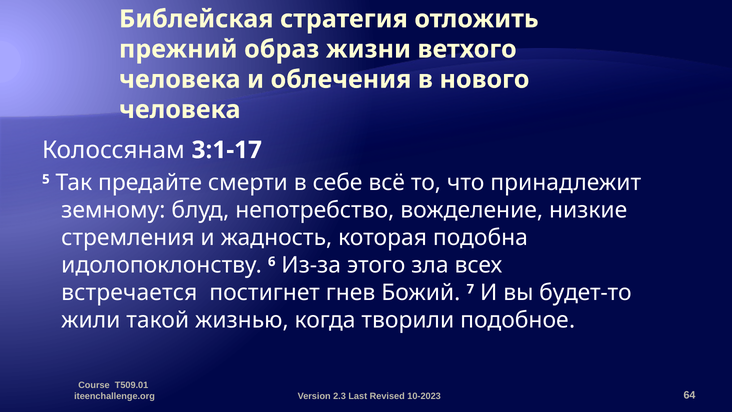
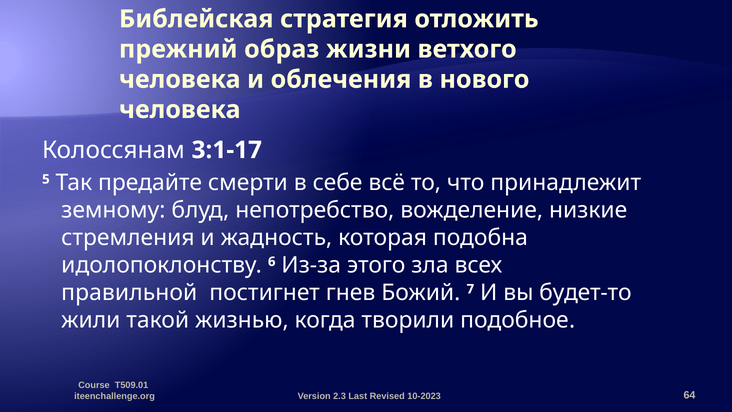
встречается: встречается -> правильной (129, 293)
